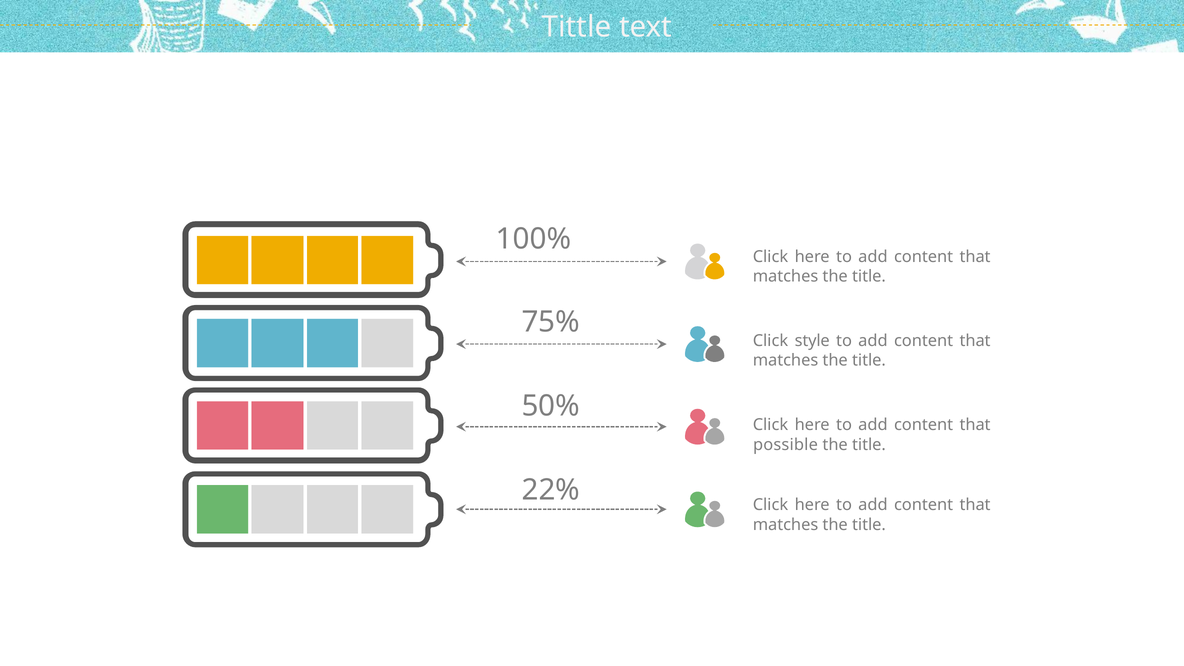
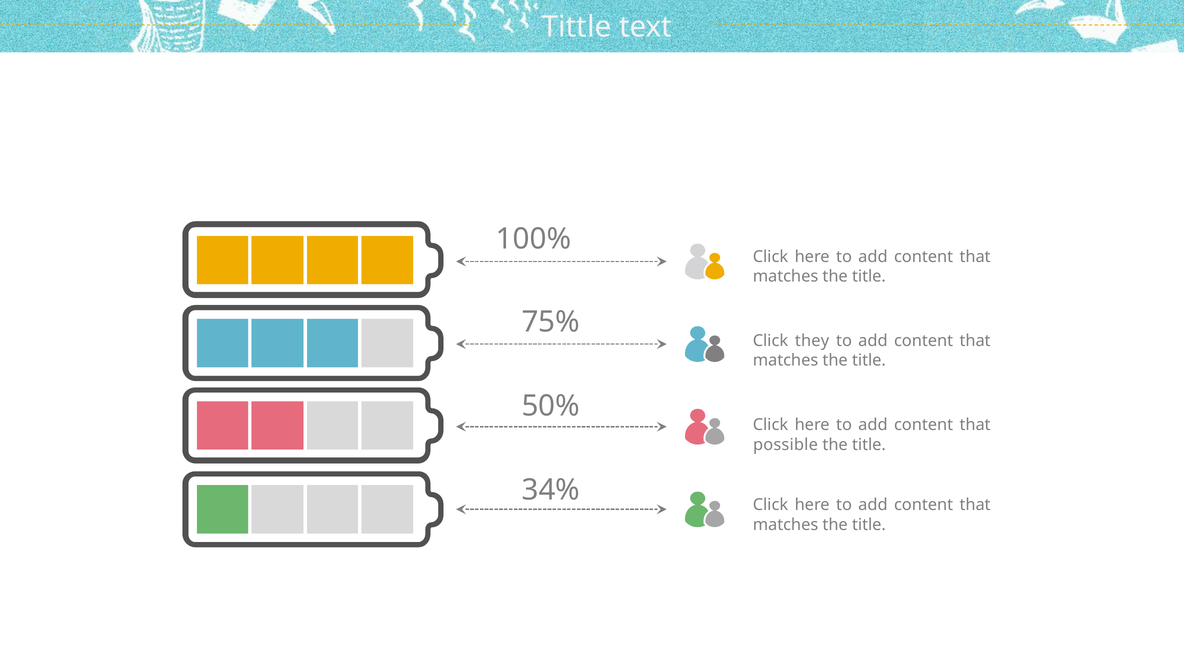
style: style -> they (812, 341)
22%: 22% -> 34% (551, 490)
